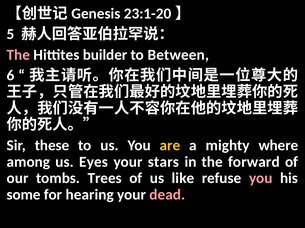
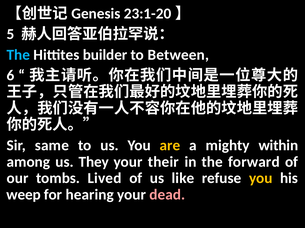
The colour: pink -> light blue (18, 55)
these: these -> same (52, 146)
where: where -> within (278, 146)
Eyes: Eyes -> They (94, 162)
stars: stars -> their (163, 162)
Trees: Trees -> Lived (105, 179)
you colour: pink -> yellow (261, 179)
some: some -> weep (24, 195)
